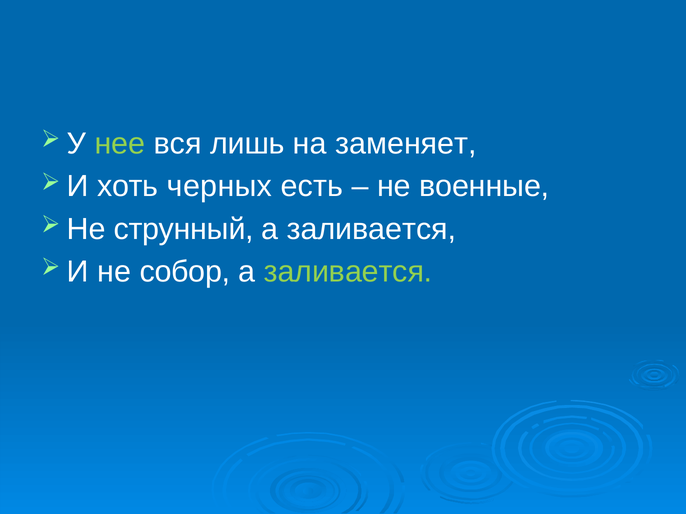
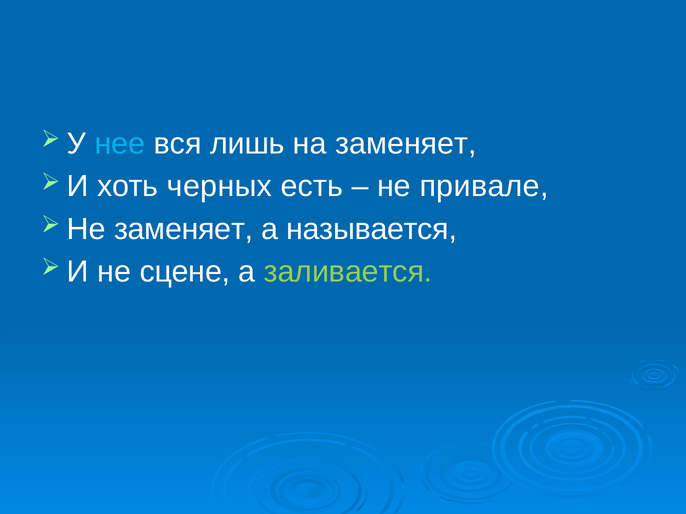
нее colour: light green -> light blue (120, 144)
военные: военные -> привале (484, 187)
Не струнный: струнный -> заменяет (184, 229)
заливается: заливается -> называется (372, 229)
собор: собор -> сцене (185, 272)
